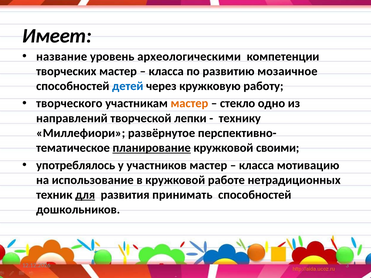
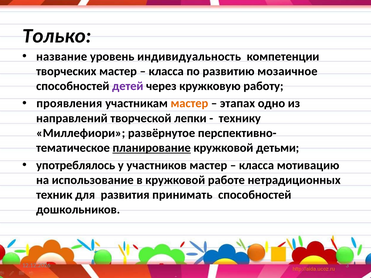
Имеет: Имеет -> Только (57, 36)
археологическими: археологическими -> индивидуальность (189, 57)
детей colour: blue -> purple (128, 86)
творческого: творческого -> проявления (69, 104)
стекло: стекло -> этапах (238, 104)
своими: своими -> детьми (278, 148)
для underline: present -> none (85, 195)
